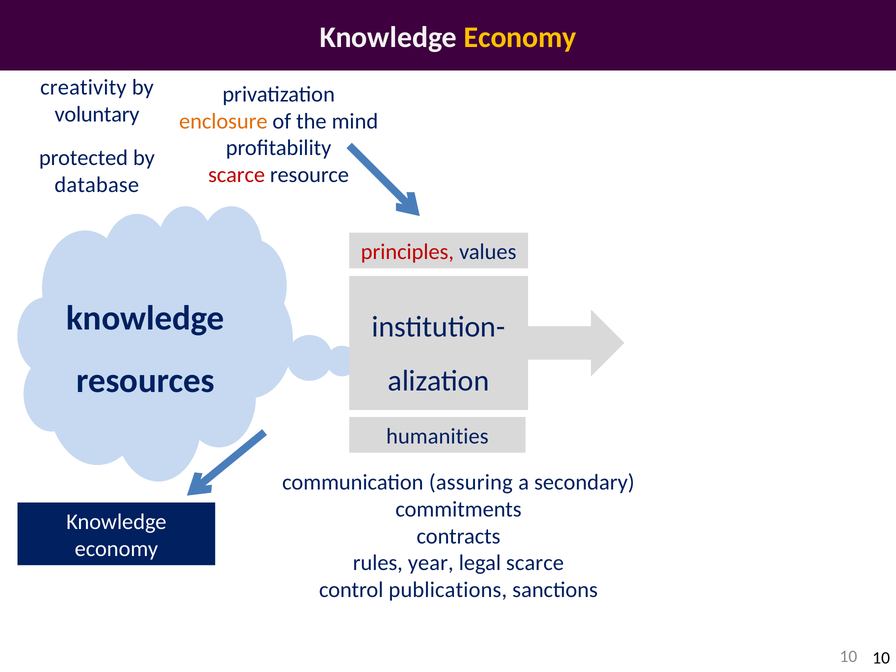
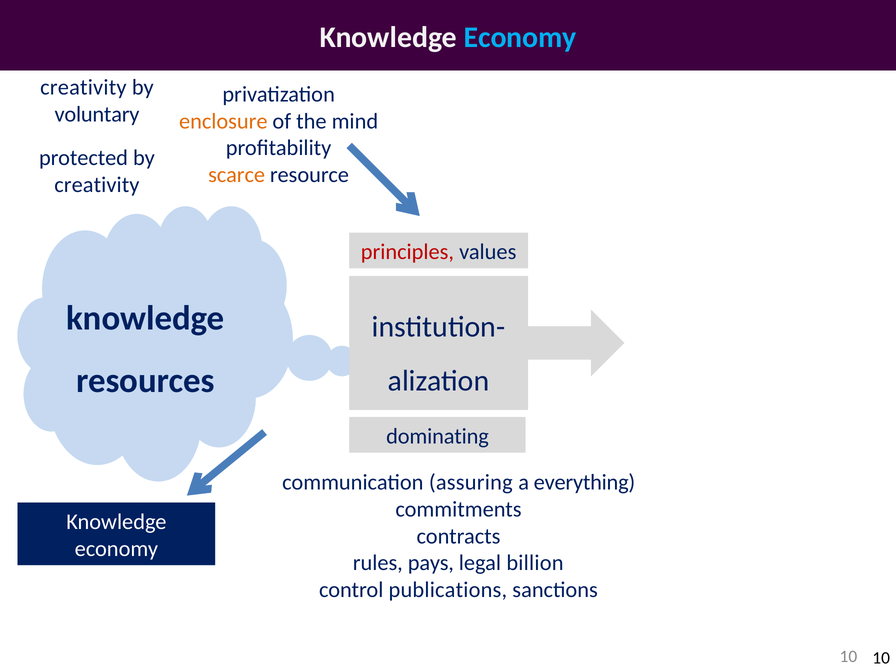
Economy colour: yellow -> light blue (520, 37)
scarce colour: red -> orange (237, 175)
database: database -> creativity (97, 185)
humanities: humanities -> dominating (437, 436)
secondary: secondary -> everything (584, 482)
year: year -> pays (431, 563)
legal scarce: scarce -> billion (535, 563)
